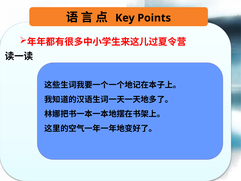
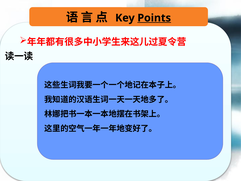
Points underline: none -> present (154, 18)
